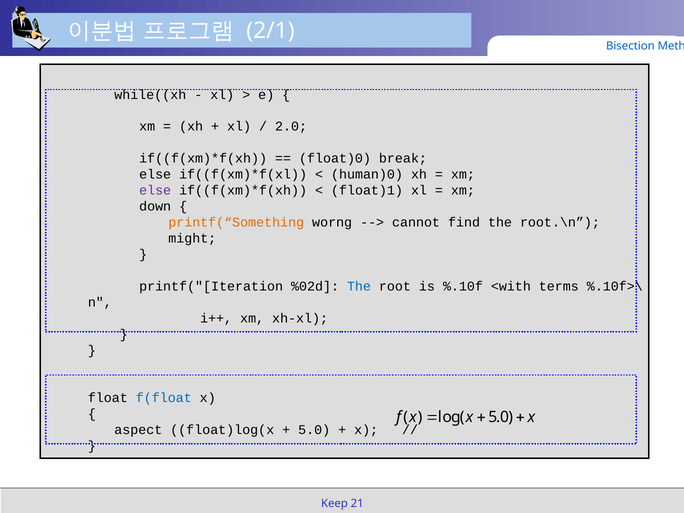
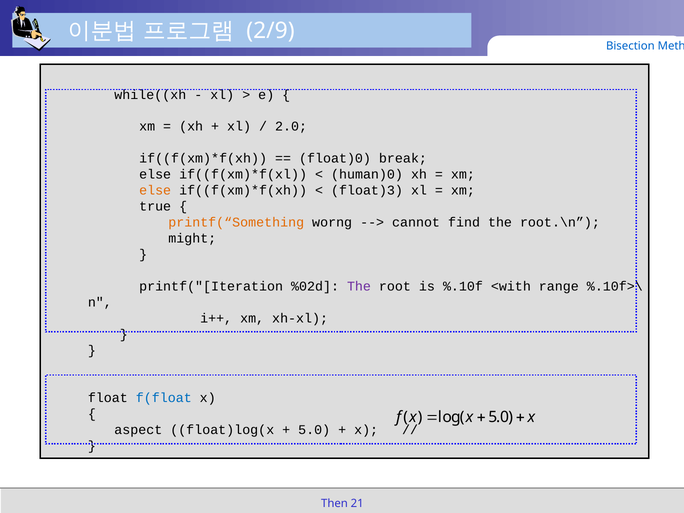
2/1: 2/1 -> 2/9 (270, 31)
else colour: purple -> orange (155, 190)
float)1: float)1 -> float)3 (367, 190)
down: down -> true (155, 206)
The colour: blue -> purple (359, 286)
terms: terms -> range (559, 286)
Keep: Keep -> Then (334, 503)
